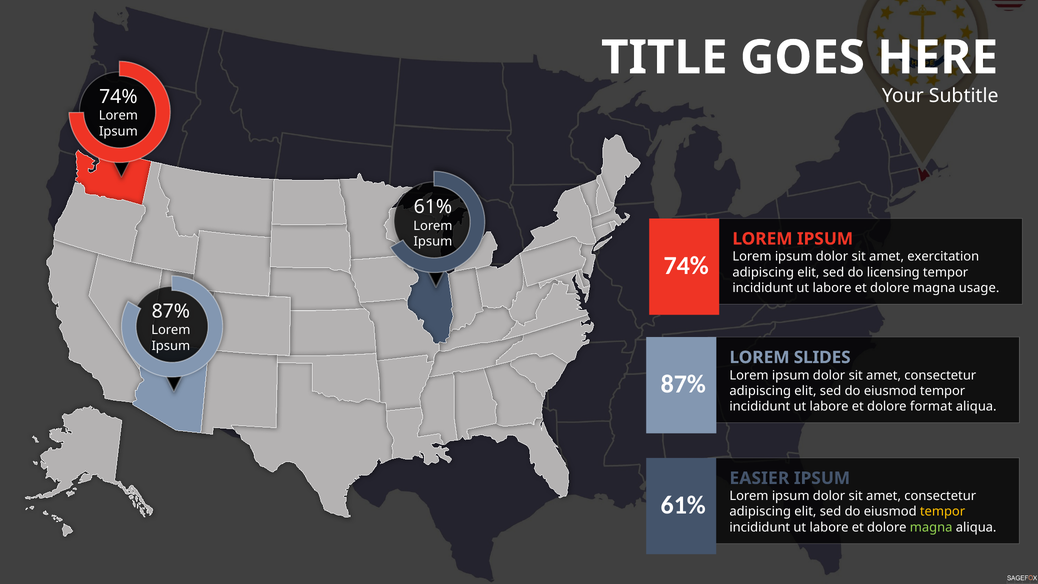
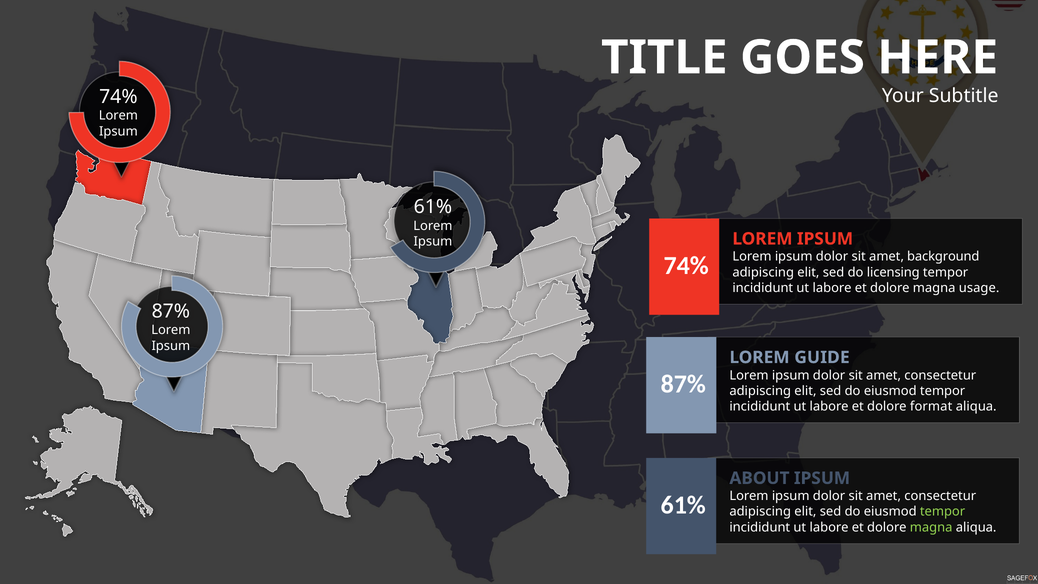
exercitation: exercitation -> background (943, 257)
SLIDES: SLIDES -> GUIDE (822, 357)
EASIER: EASIER -> ABOUT (759, 478)
tempor colour: yellow -> light green (943, 512)
